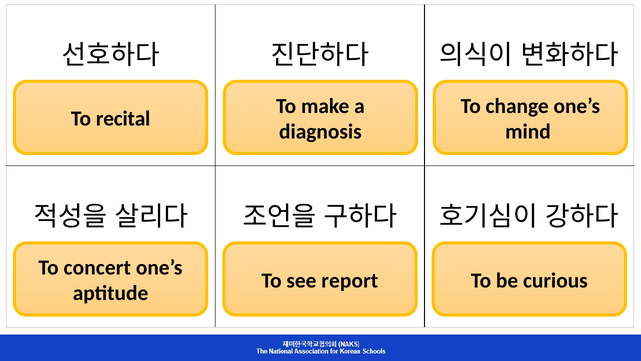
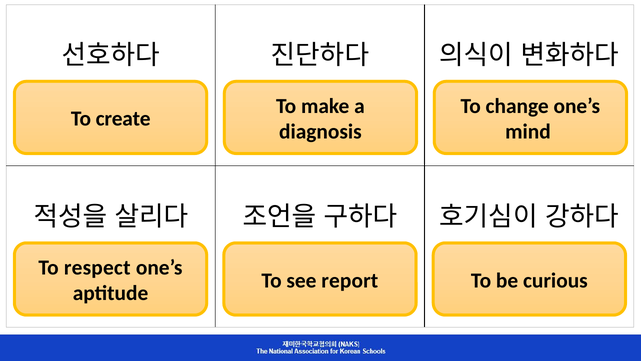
recital: recital -> create (123, 119)
concert: concert -> respect (97, 267)
